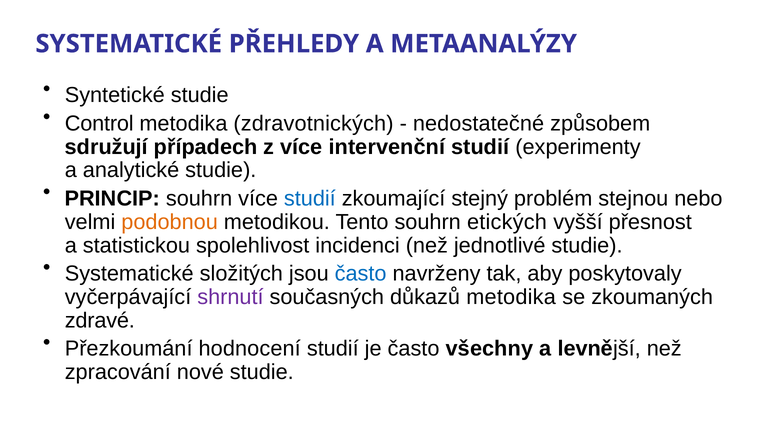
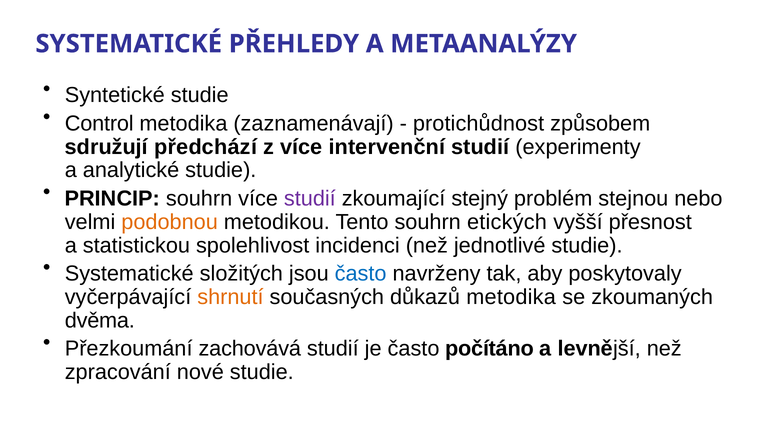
zdravotnických: zdravotnických -> zaznamenávají (314, 123)
nedostatečné: nedostatečné -> protichůdnost (479, 123)
případech: případech -> předchází (206, 147)
studií colour: blue -> purple (310, 198)
shrnutí colour: purple -> orange (230, 297)
zdravé: zdravé -> dvěma (100, 320)
hodnocení: hodnocení -> zachovává (250, 348)
všechny: všechny -> počítáno (490, 348)
